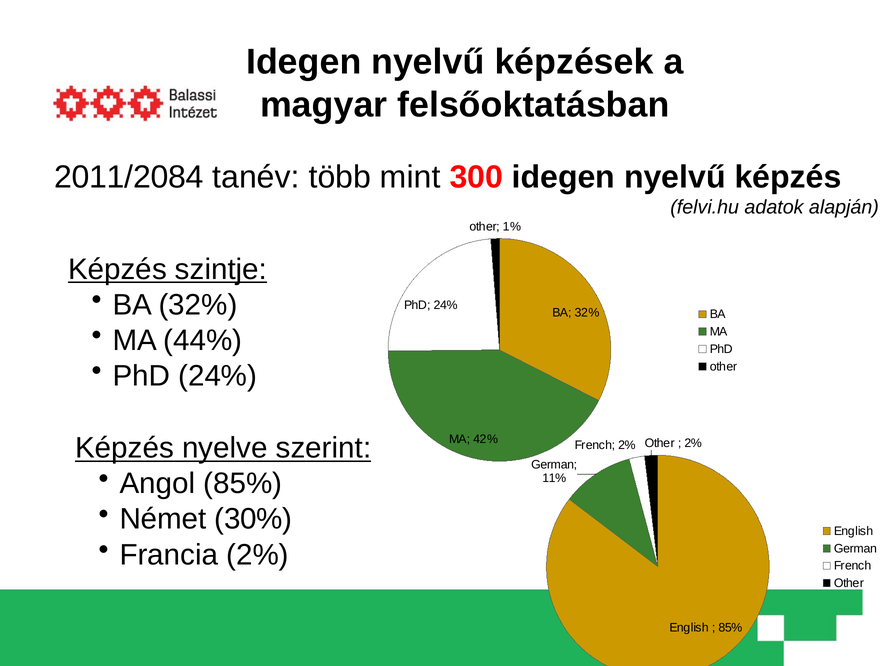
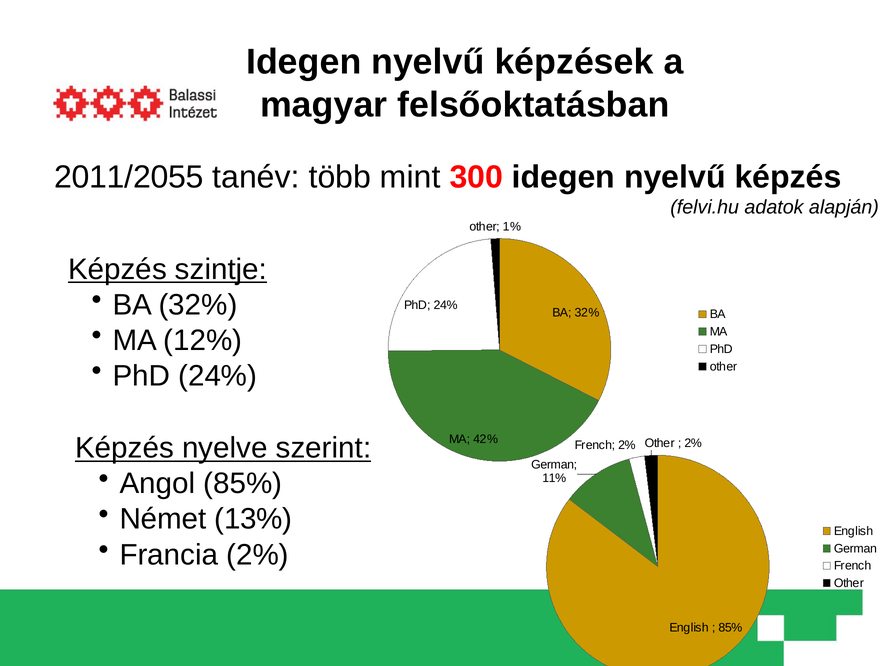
2011/2084: 2011/2084 -> 2011/2055 (129, 177)
44%: 44% -> 12% (203, 340)
30%: 30% -> 13% (253, 519)
